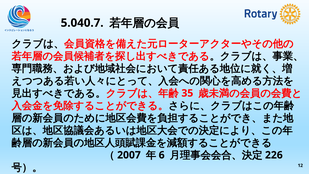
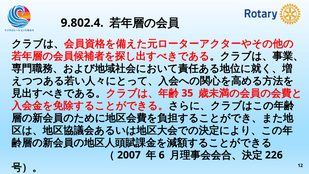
5.040.7: 5.040.7 -> 9.802.4 (82, 23)
